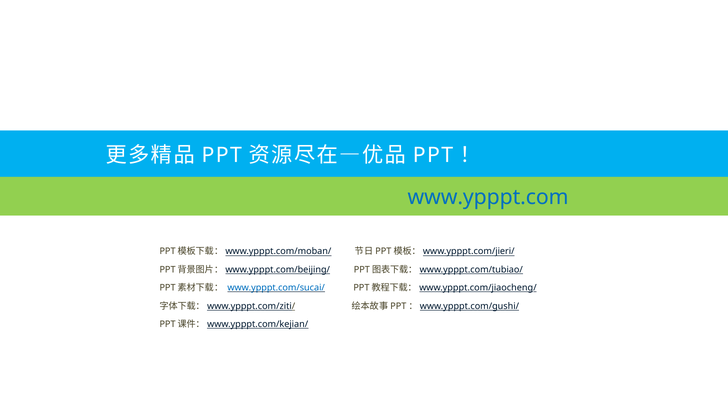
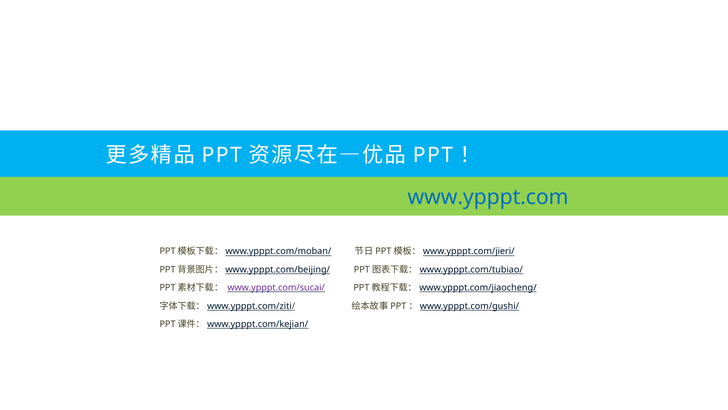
www.ypppt.com/sucai/ colour: blue -> purple (276, 287)
